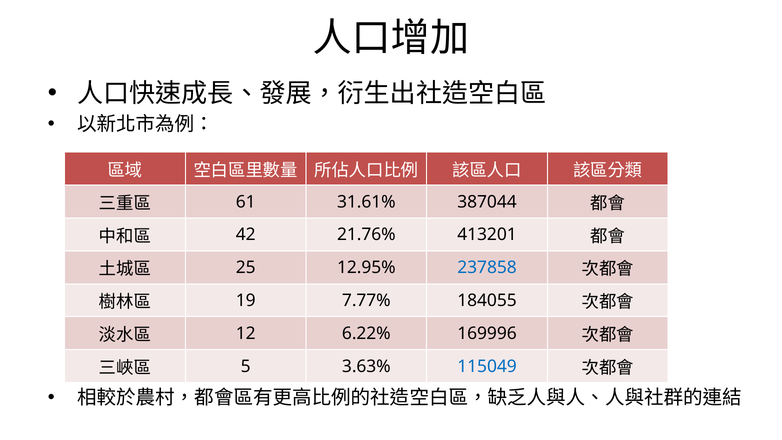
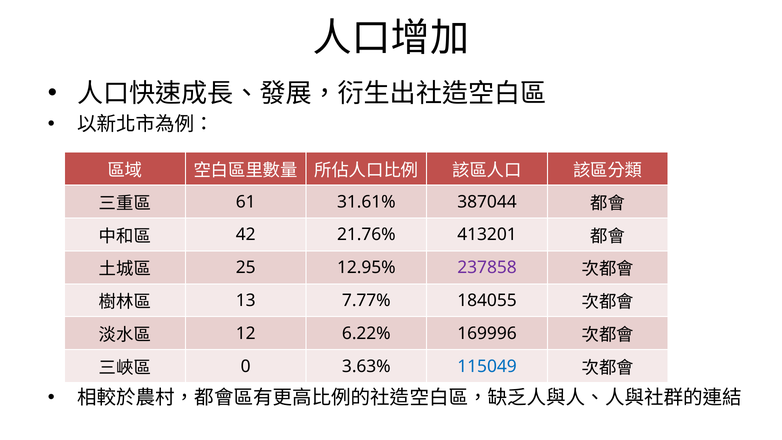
237858 colour: blue -> purple (487, 268)
19: 19 -> 13 (246, 300)
5: 5 -> 0 (246, 366)
